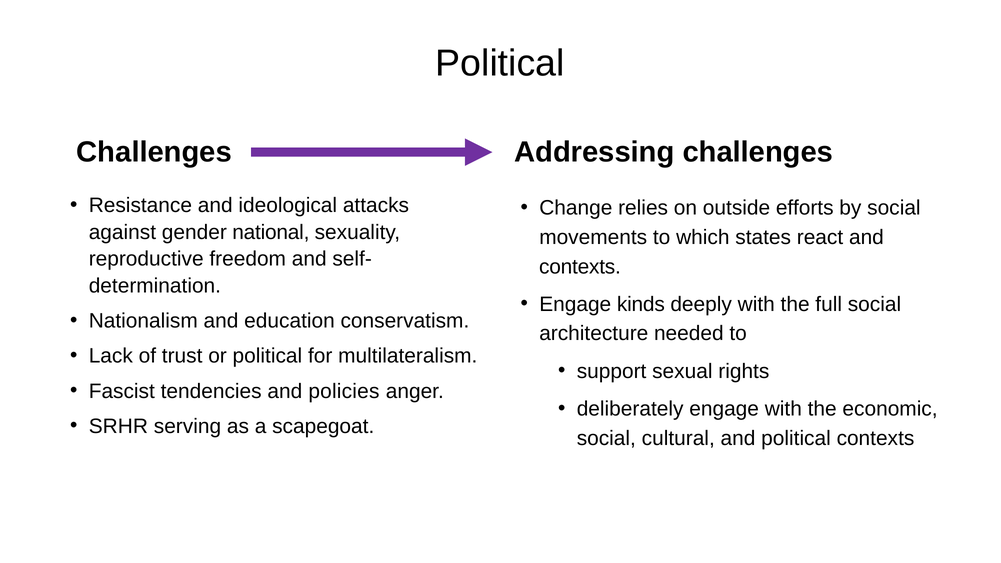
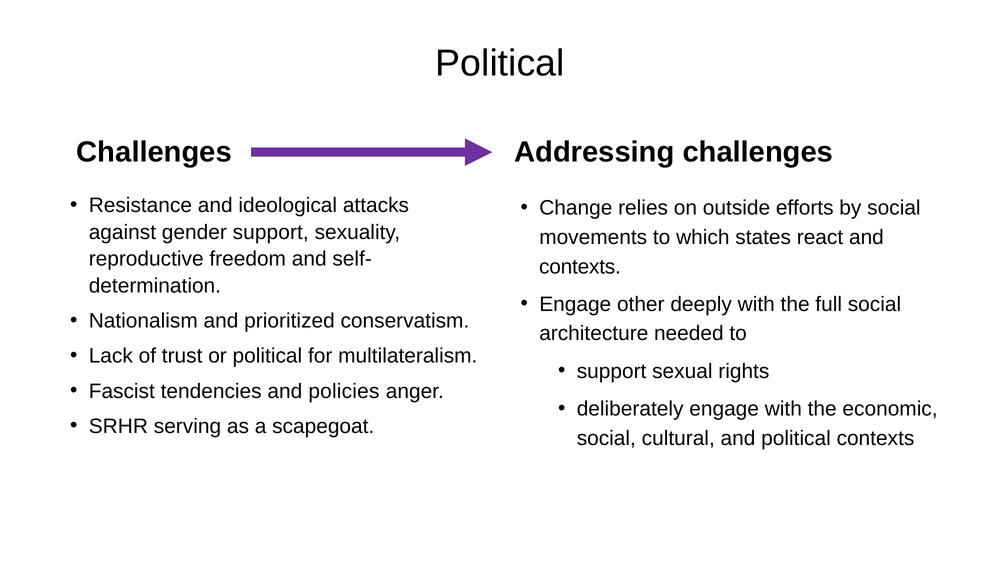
gender national: national -> support (271, 232)
kinds: kinds -> other (641, 304)
education: education -> prioritized (290, 321)
